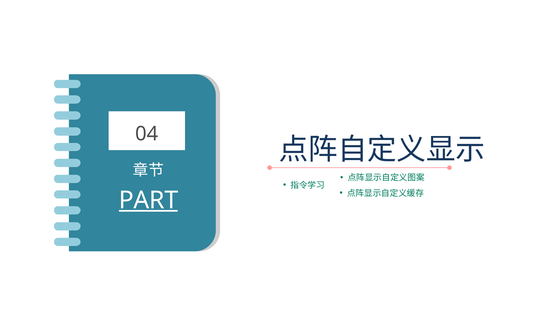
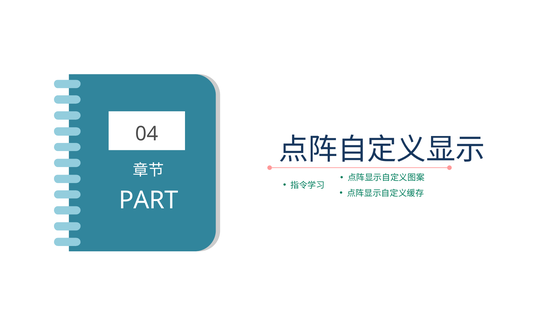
PART underline: present -> none (148, 200)
